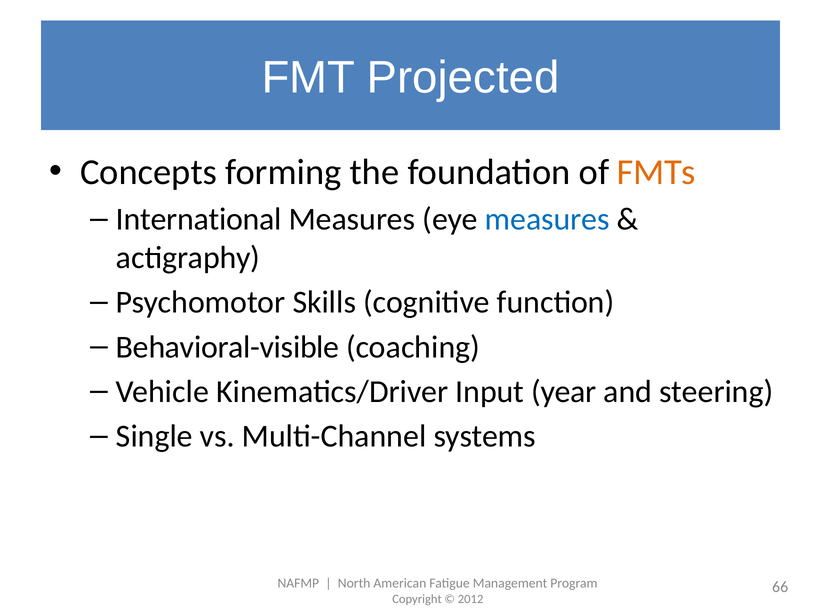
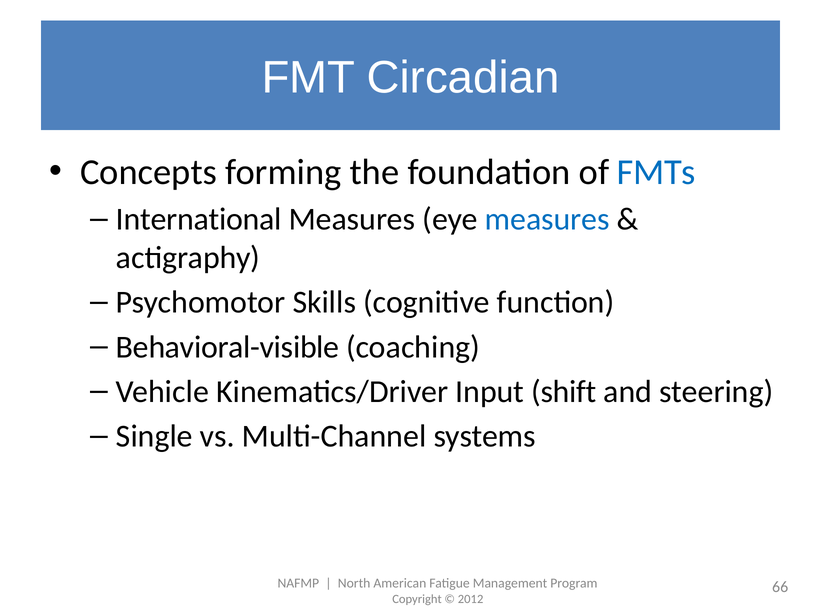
Projected: Projected -> Circadian (463, 78)
FMTs colour: orange -> blue (656, 172)
year: year -> shift (564, 391)
